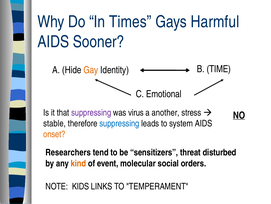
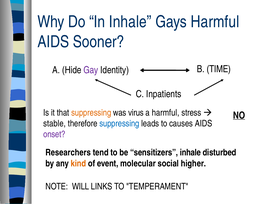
In Times: Times -> Inhale (130, 22)
Gay colour: orange -> purple (91, 70)
Emotional: Emotional -> Inpatients (164, 94)
suppressing colour: purple -> orange (91, 112)
a another: another -> harmful (166, 112)
system: system -> causes (181, 123)
onset colour: orange -> purple (54, 134)
sensitizers threat: threat -> inhale (190, 152)
orders: orders -> higher (193, 163)
KIDS: KIDS -> WILL (81, 186)
